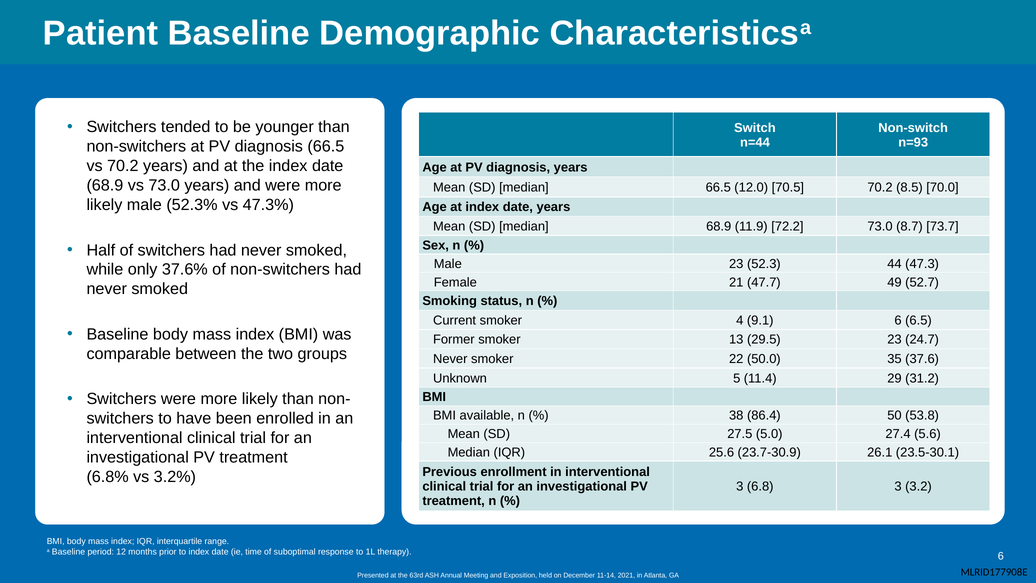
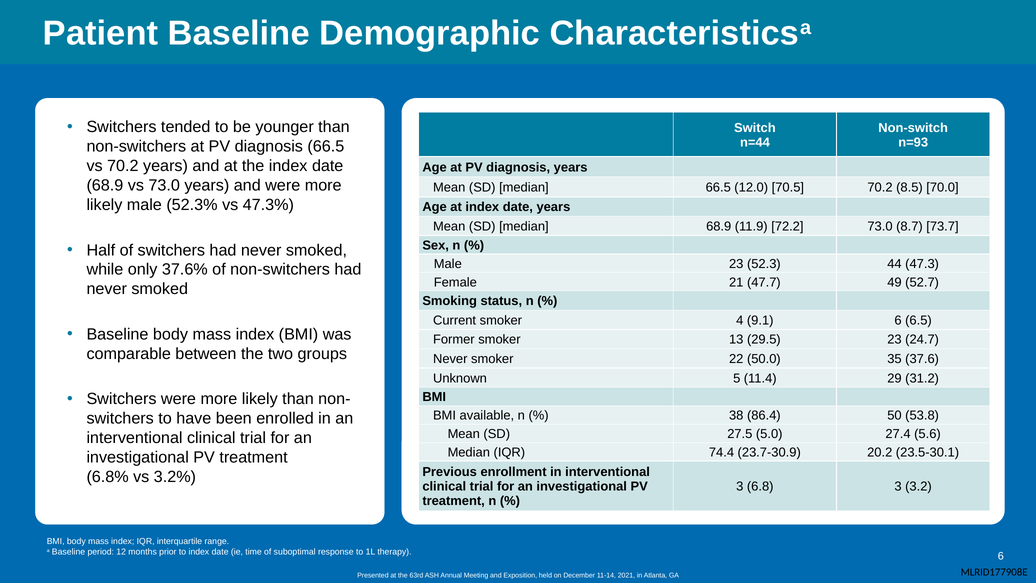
25.6: 25.6 -> 74.4 (722, 452)
26.1: 26.1 -> 20.2 (880, 452)
